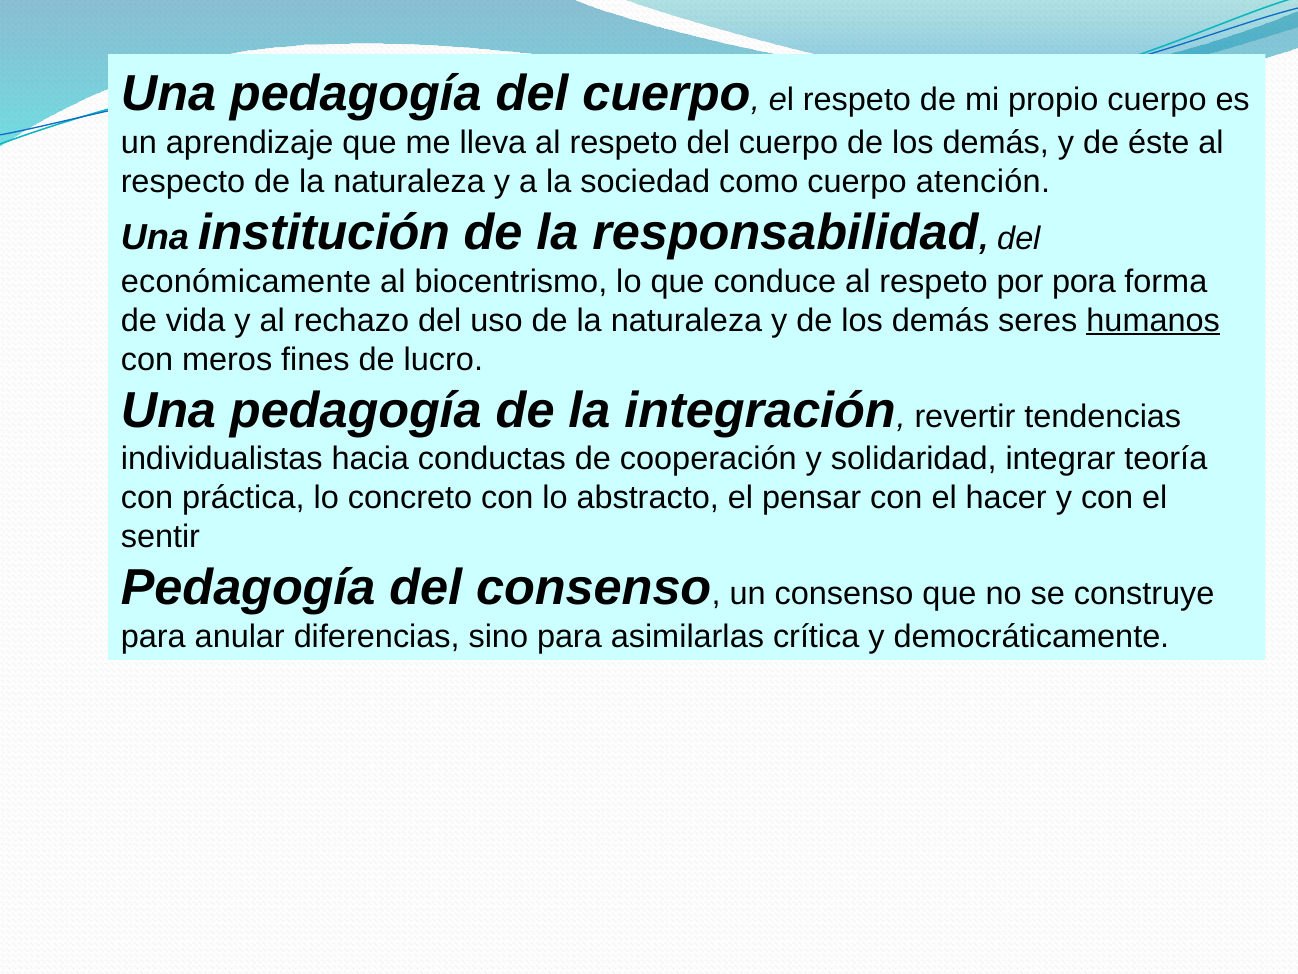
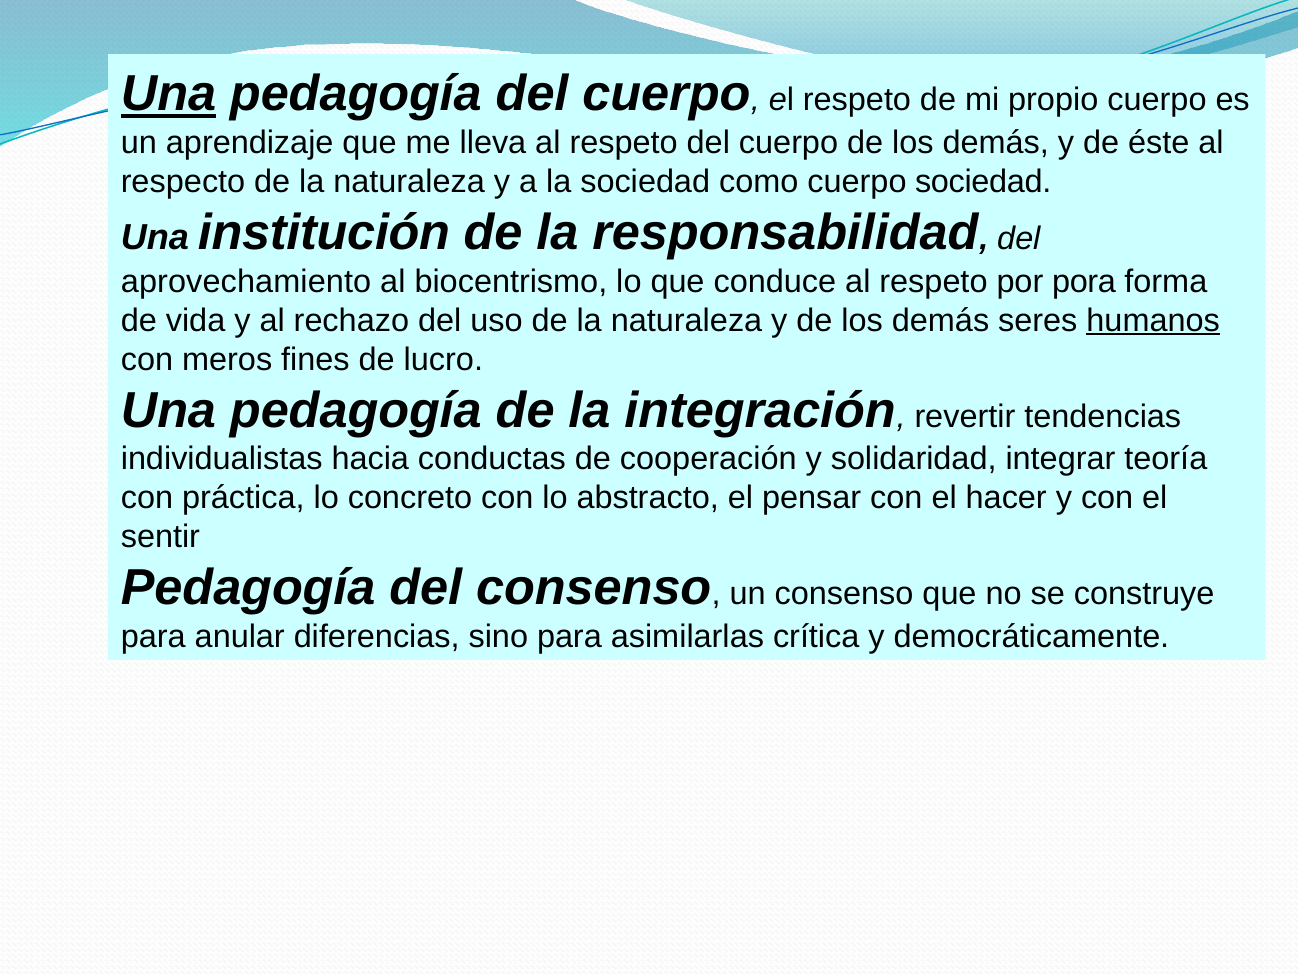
Una underline: none -> present (169, 94)
cuerpo atención: atención -> sociedad (983, 182)
económicamente: económicamente -> aprovechamiento (246, 281)
